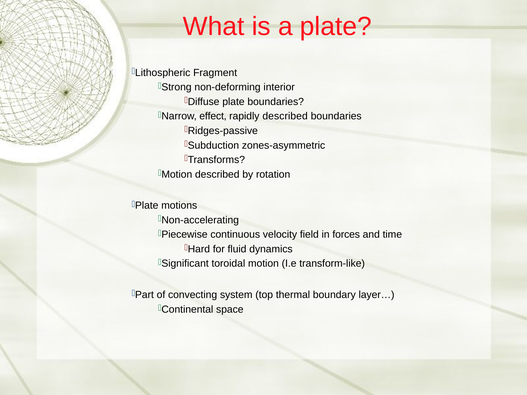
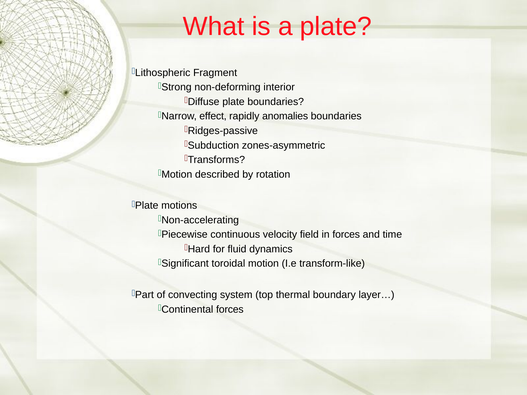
rapidly described: described -> anomalies (285, 116)
space: space -> forces (230, 310)
